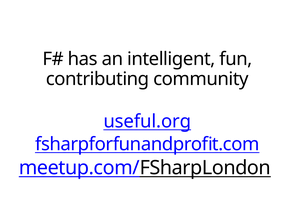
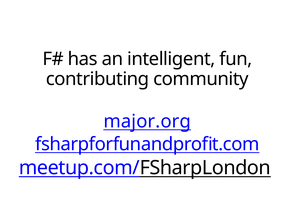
useful.org: useful.org -> major.org (147, 121)
